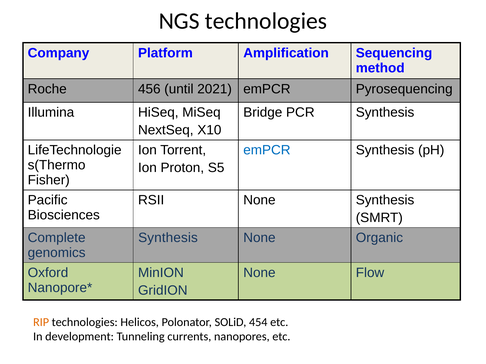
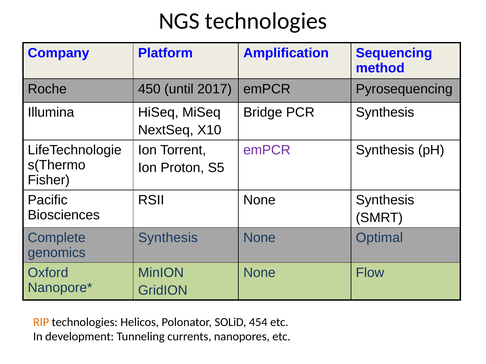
456: 456 -> 450 (149, 89)
2021: 2021 -> 2017 (215, 89)
emPCR colour: blue -> purple (267, 150)
Organic: Organic -> Optimal (379, 238)
